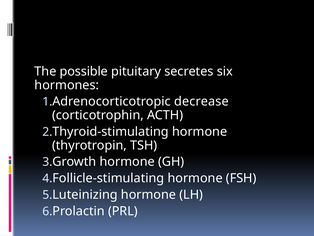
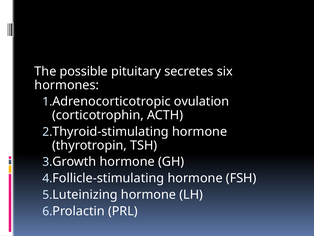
decrease: decrease -> ovulation (202, 101)
